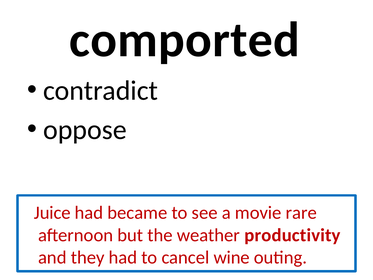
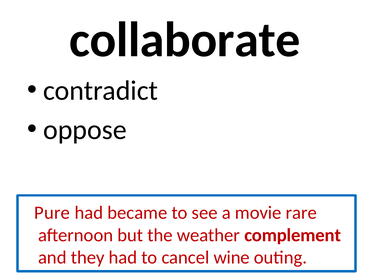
comported: comported -> collaborate (185, 40)
Juice: Juice -> Pure (52, 213)
productivity: productivity -> complement (293, 235)
